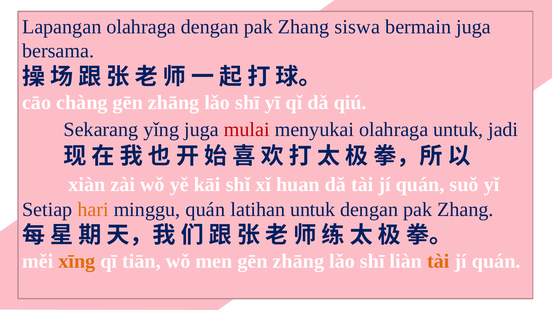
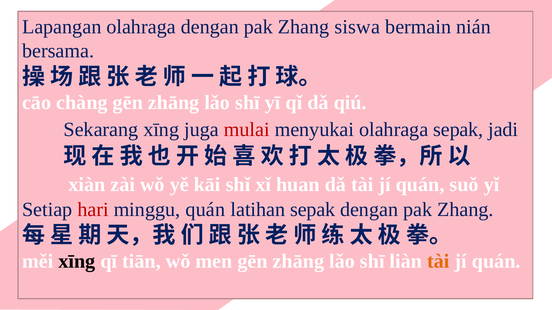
bermain juga: juga -> nián (474, 27)
Sekarang yǐng: yǐng -> xīng (161, 130)
olahraga untuk: untuk -> sepak (458, 130)
hari colour: orange -> red (93, 210)
latihan untuk: untuk -> sepak (313, 210)
xīng colour: orange -> black (77, 261)
